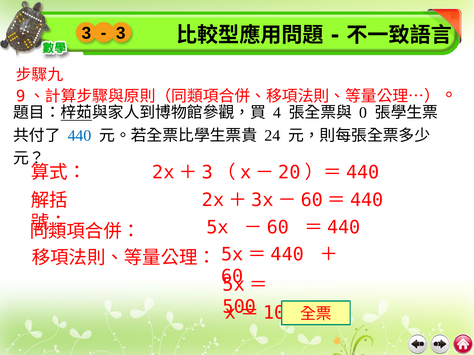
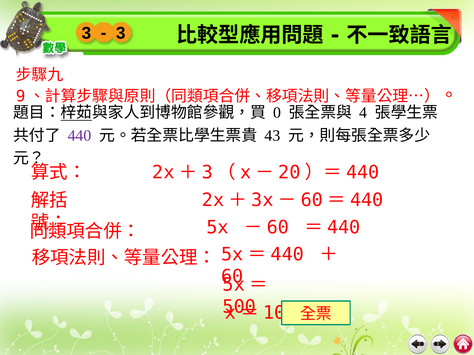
4: 4 -> 0 (277, 113)
0: 0 -> 4 (363, 113)
440 colour: blue -> purple (80, 136)
24: 24 -> 43 (272, 136)
